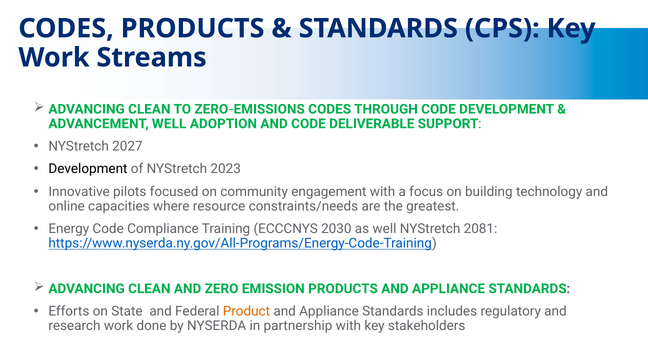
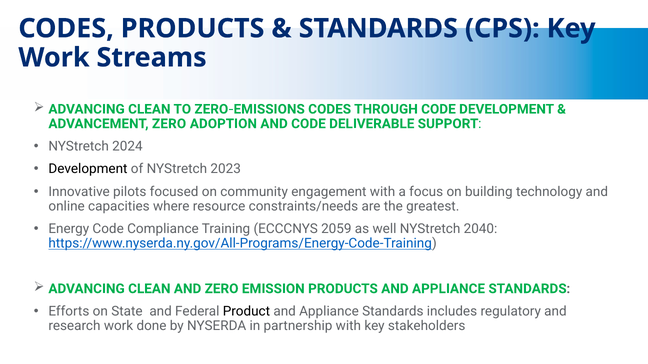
ADVANCEMENT WELL: WELL -> ZERO (169, 124)
2027: 2027 -> 2024 (127, 147)
2030: 2030 -> 2059 (336, 229)
2081: 2081 -> 2040 (481, 229)
Product colour: orange -> black (246, 312)
